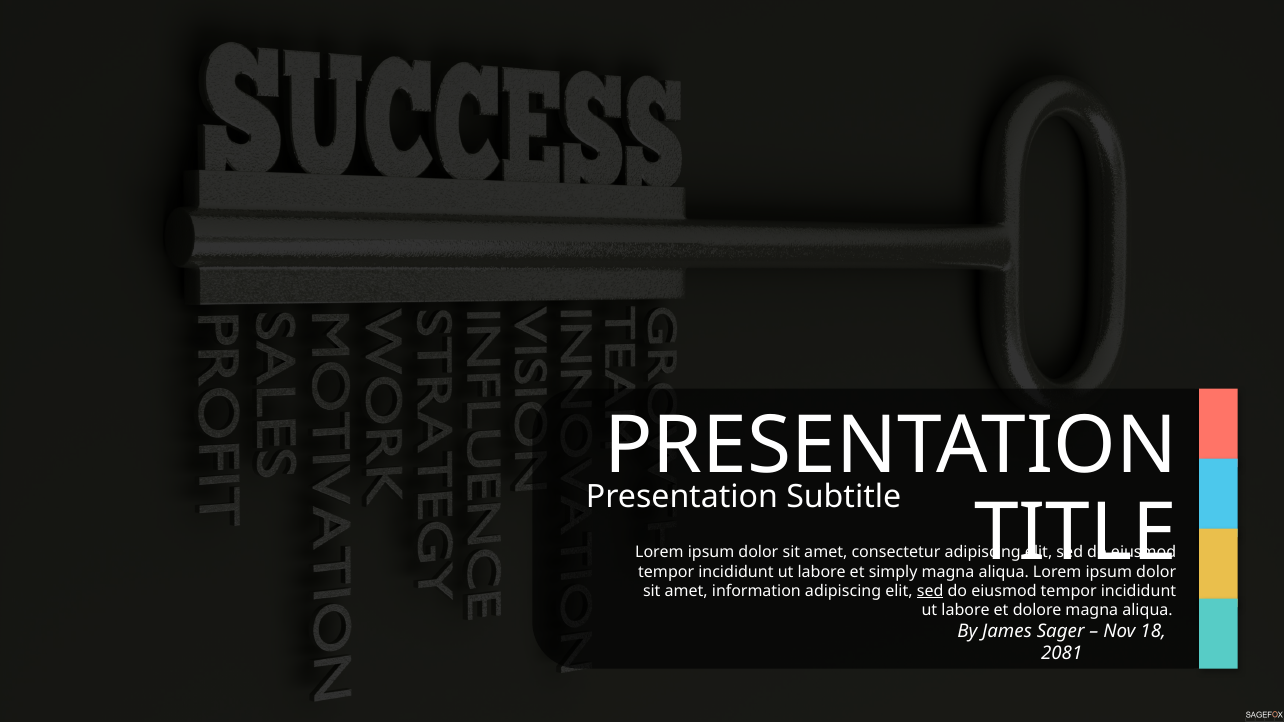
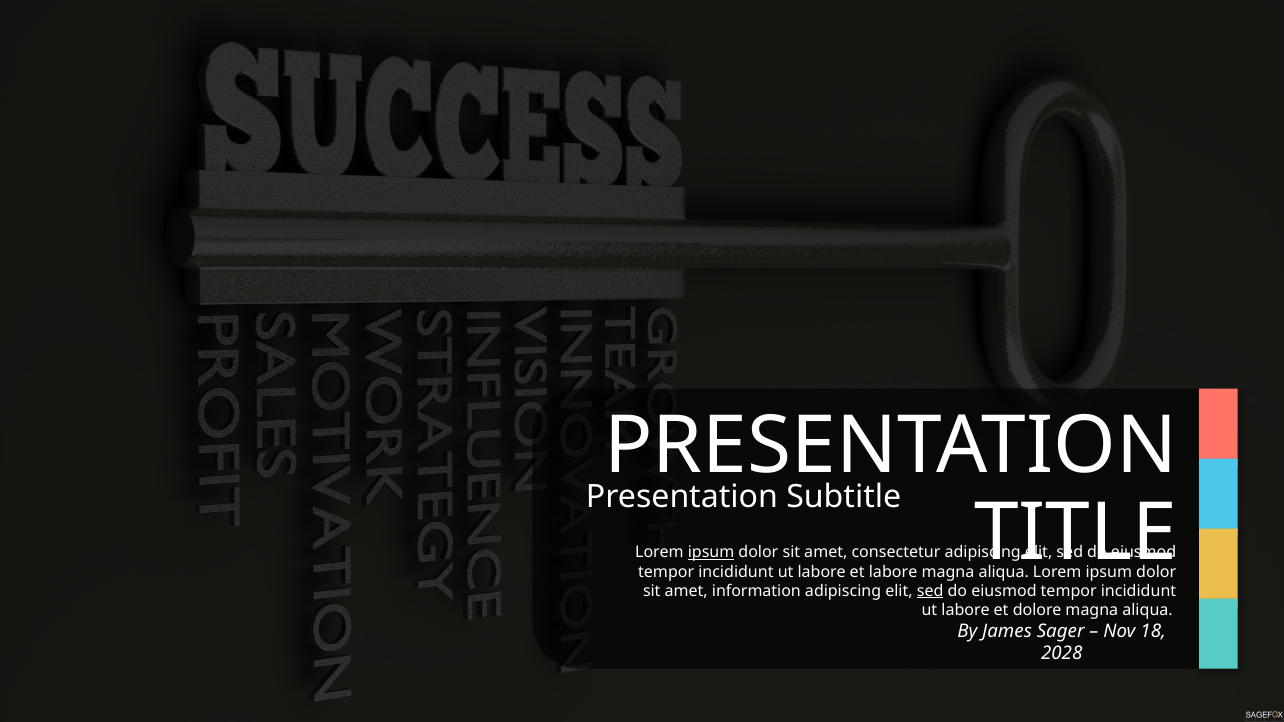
ipsum underline: none -> present (711, 553)
et simply: simply -> labore (893, 572)
2081: 2081 -> 2028 (1062, 654)
